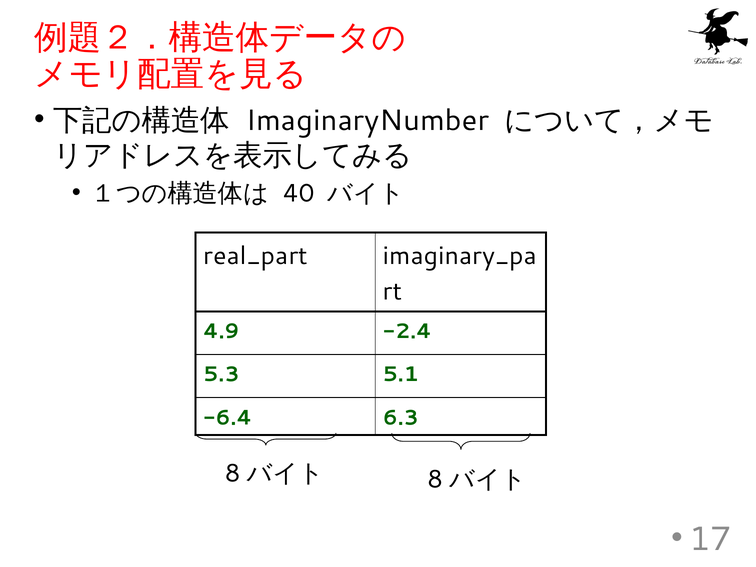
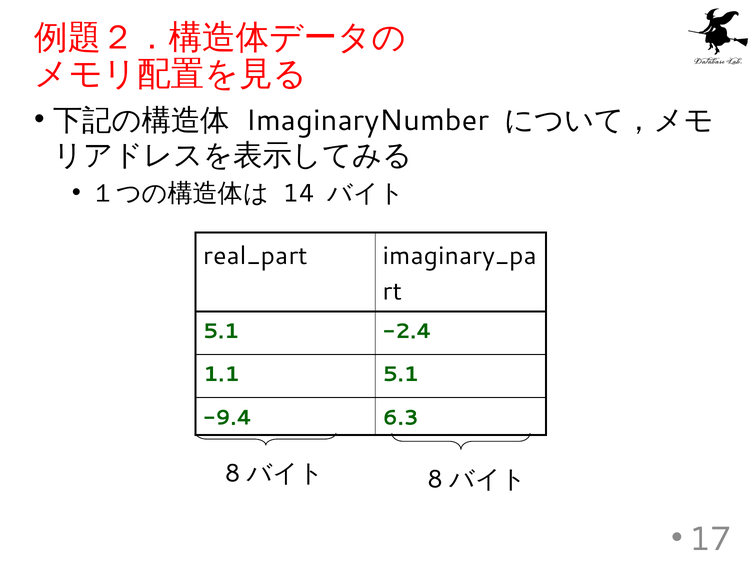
40: 40 -> 14 (299, 193)
4.9: 4.9 -> 5.1 (221, 332)
5.3: 5.3 -> 1.1 (221, 375)
-6.4: -6.4 -> -9.4 (228, 418)
